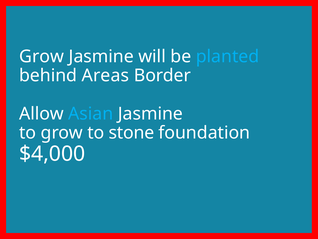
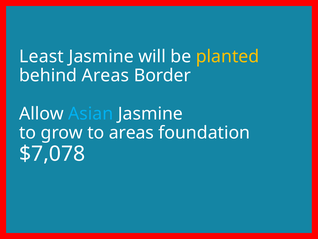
Grow: Grow -> Least (42, 56)
planted colour: light blue -> yellow (228, 56)
to stone: stone -> areas (131, 133)
$4,000: $4,000 -> $7,078 (52, 154)
